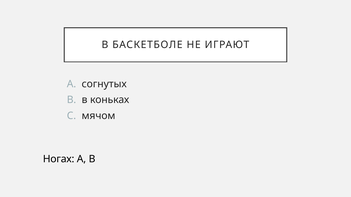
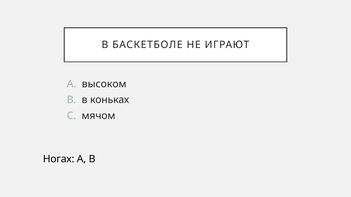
согнутых: согнутых -> высоком (104, 84)
